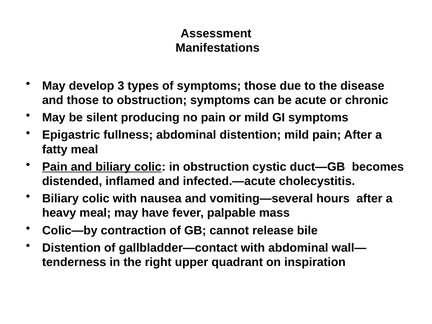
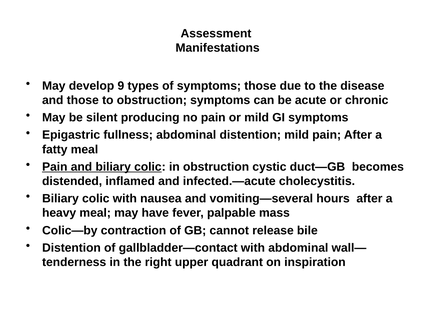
3: 3 -> 9 (121, 86)
